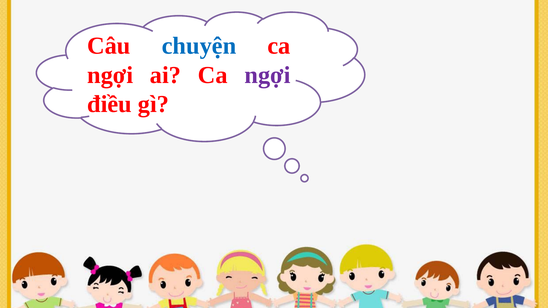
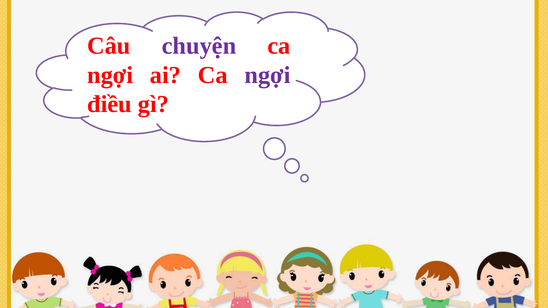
chuyện colour: blue -> purple (199, 46)
